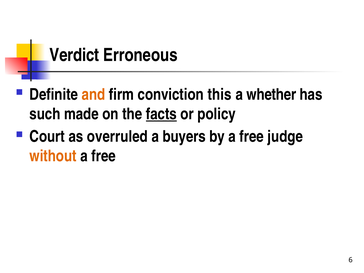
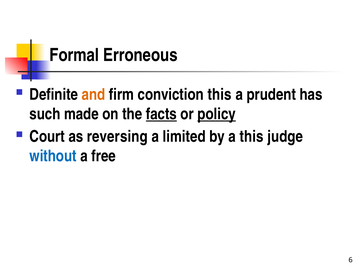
Verdict: Verdict -> Formal (74, 55)
whether: whether -> prudent (271, 95)
policy underline: none -> present (217, 114)
overruled: overruled -> reversing (117, 137)
buyers: buyers -> limited (184, 137)
by a free: free -> this (252, 137)
without colour: orange -> blue (53, 156)
